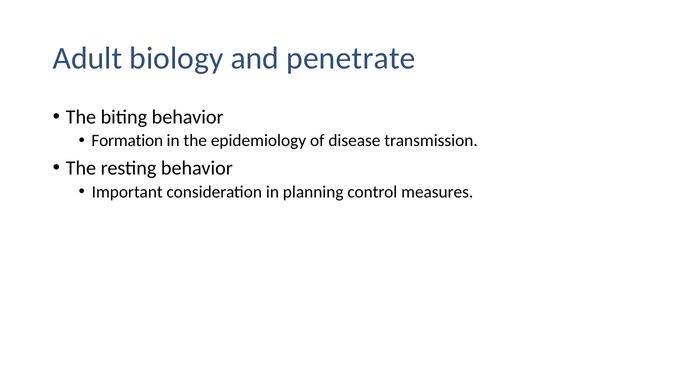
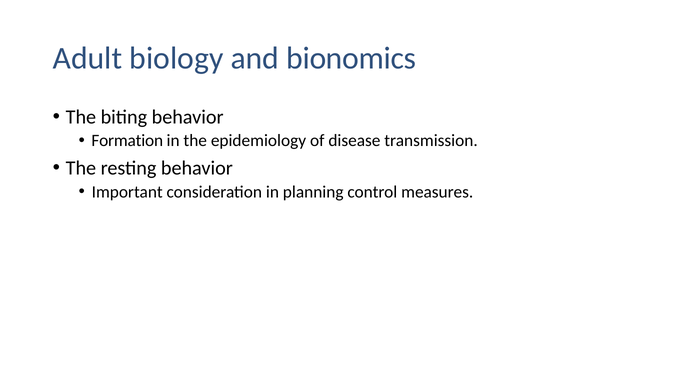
penetrate: penetrate -> bionomics (351, 58)
